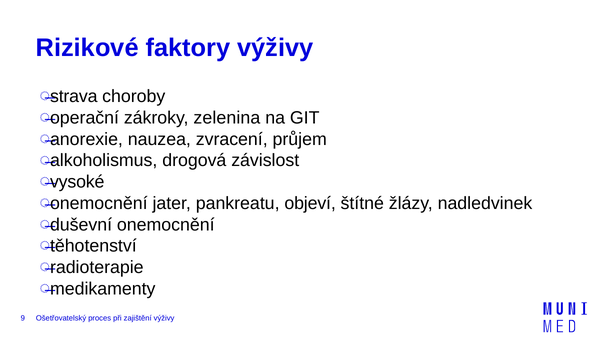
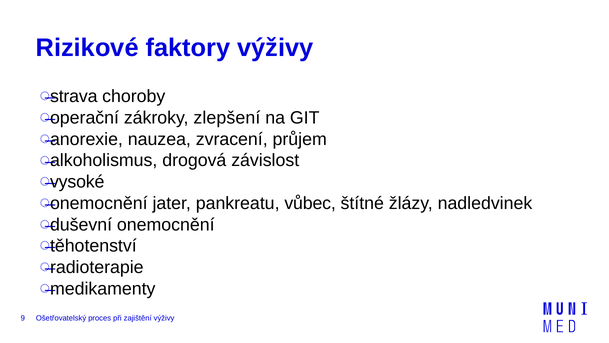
zelenina: zelenina -> zlepšení (227, 118)
objeví: objeví -> vůbec (310, 203)
